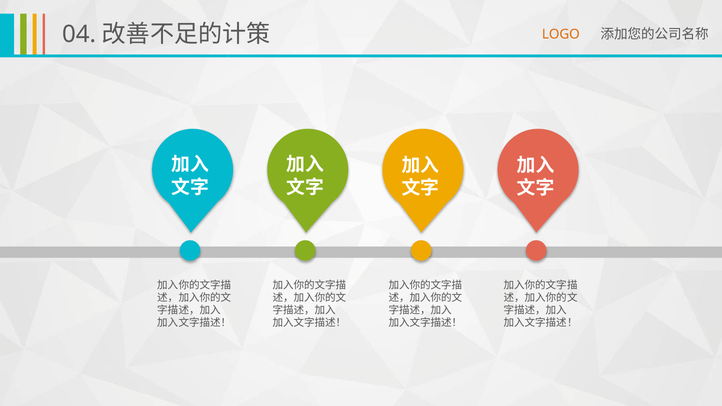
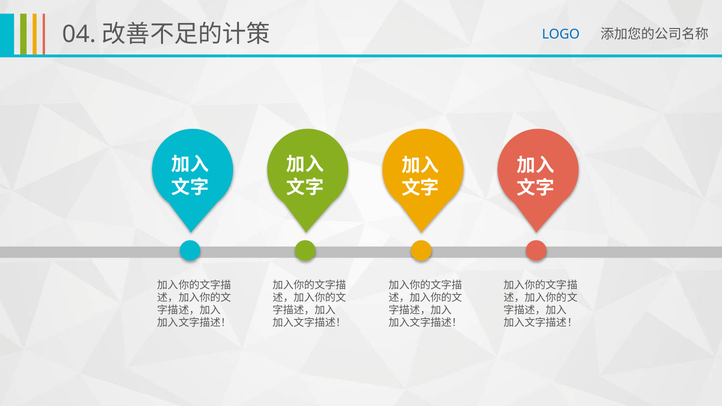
LOGO colour: orange -> blue (561, 35)
